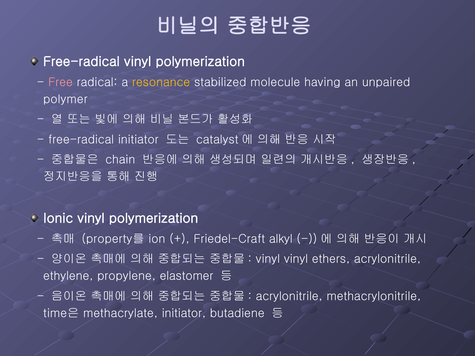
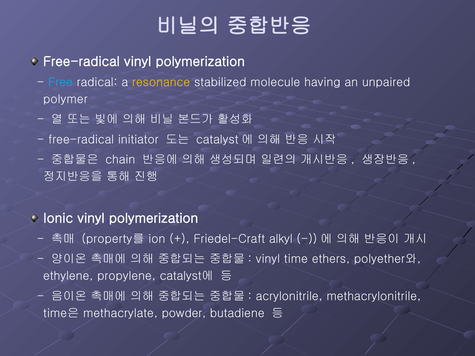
Free colour: pink -> light blue (60, 82)
vinyl vinyl: vinyl -> time (296, 259)
ethers acrylonitrile: acrylonitrile -> polyether와 (387, 259)
propylene elastomer: elastomer -> catalyst에 (187, 276)
methacrylate initiator: initiator -> powder (184, 313)
